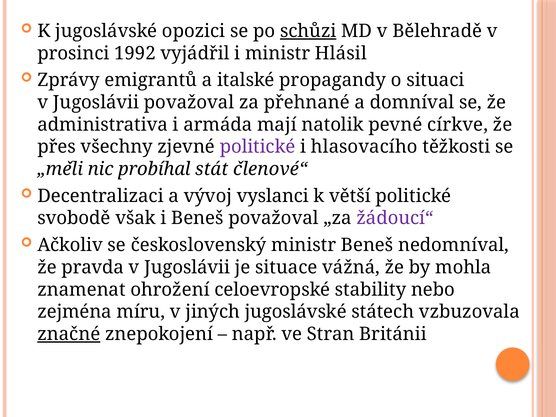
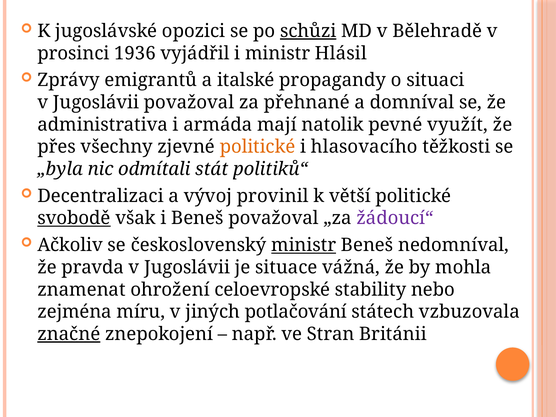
1992: 1992 -> 1936 (135, 53)
církve: církve -> využít (458, 125)
politické colour: purple -> orange (258, 147)
„měli: „měli -> „byla (60, 169)
probíhal: probíhal -> odmítali (154, 169)
členové“: členové“ -> politiků“ (270, 169)
vyslanci: vyslanci -> provinil (273, 196)
svobodě underline: none -> present (74, 218)
ministr underline: none -> present (304, 245)
jiných jugoslávské: jugoslávské -> potlačování (296, 312)
